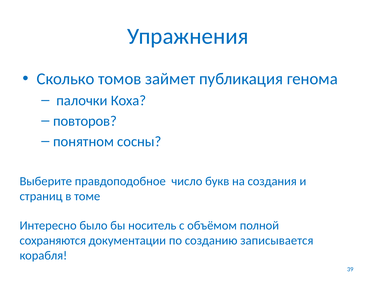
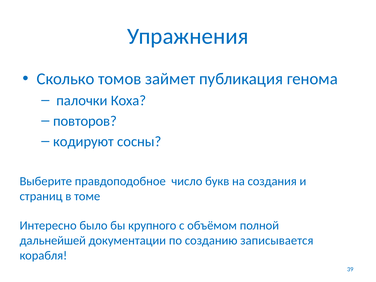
понятном: понятном -> кодируют (84, 141)
носитель: носитель -> крупного (152, 225)
сохраняются: сохраняются -> дальнейшей (53, 240)
